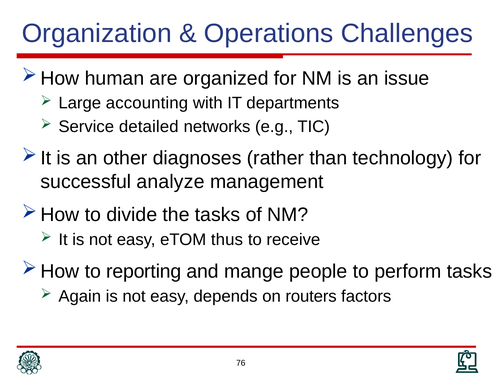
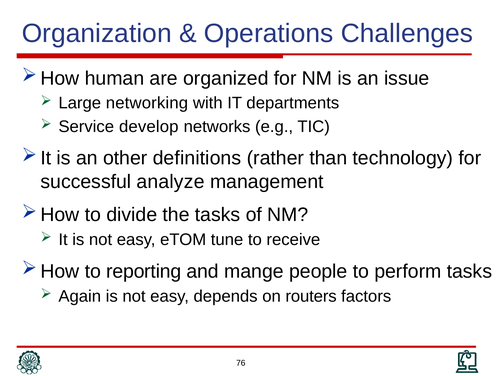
accounting: accounting -> networking (147, 103)
detailed: detailed -> develop (149, 126)
diagnoses: diagnoses -> definitions (197, 158)
thus: thus -> tune (227, 239)
